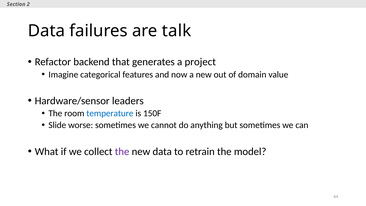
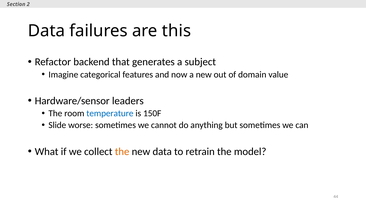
talk: talk -> this (177, 31)
project: project -> subject (200, 62)
the colour: purple -> orange (122, 151)
